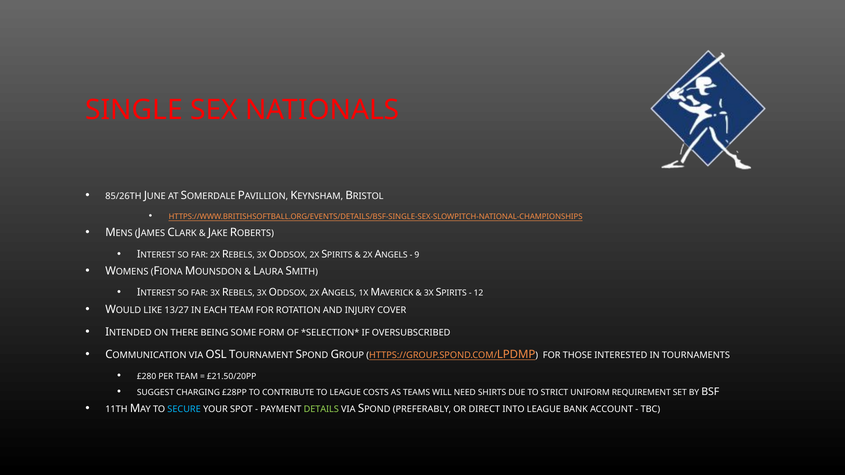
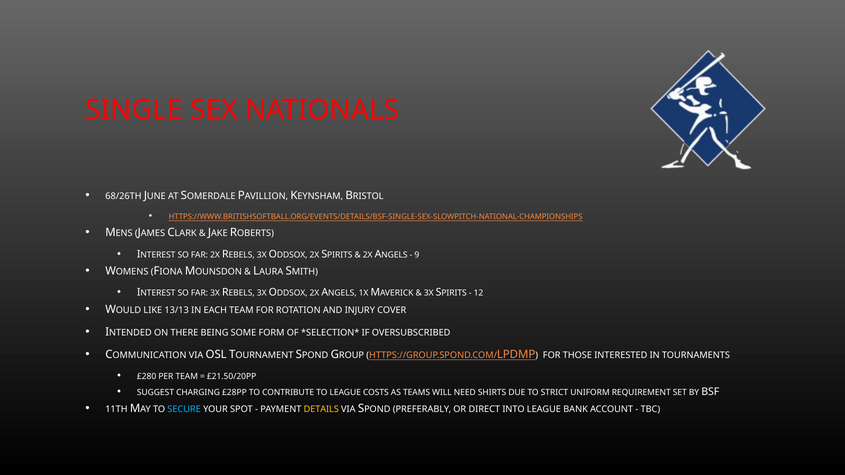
85/26TH: 85/26TH -> 68/26TH (123, 196)
13/27: 13/27 -> 13/13 (177, 310)
DETAILS colour: light green -> yellow (321, 410)
